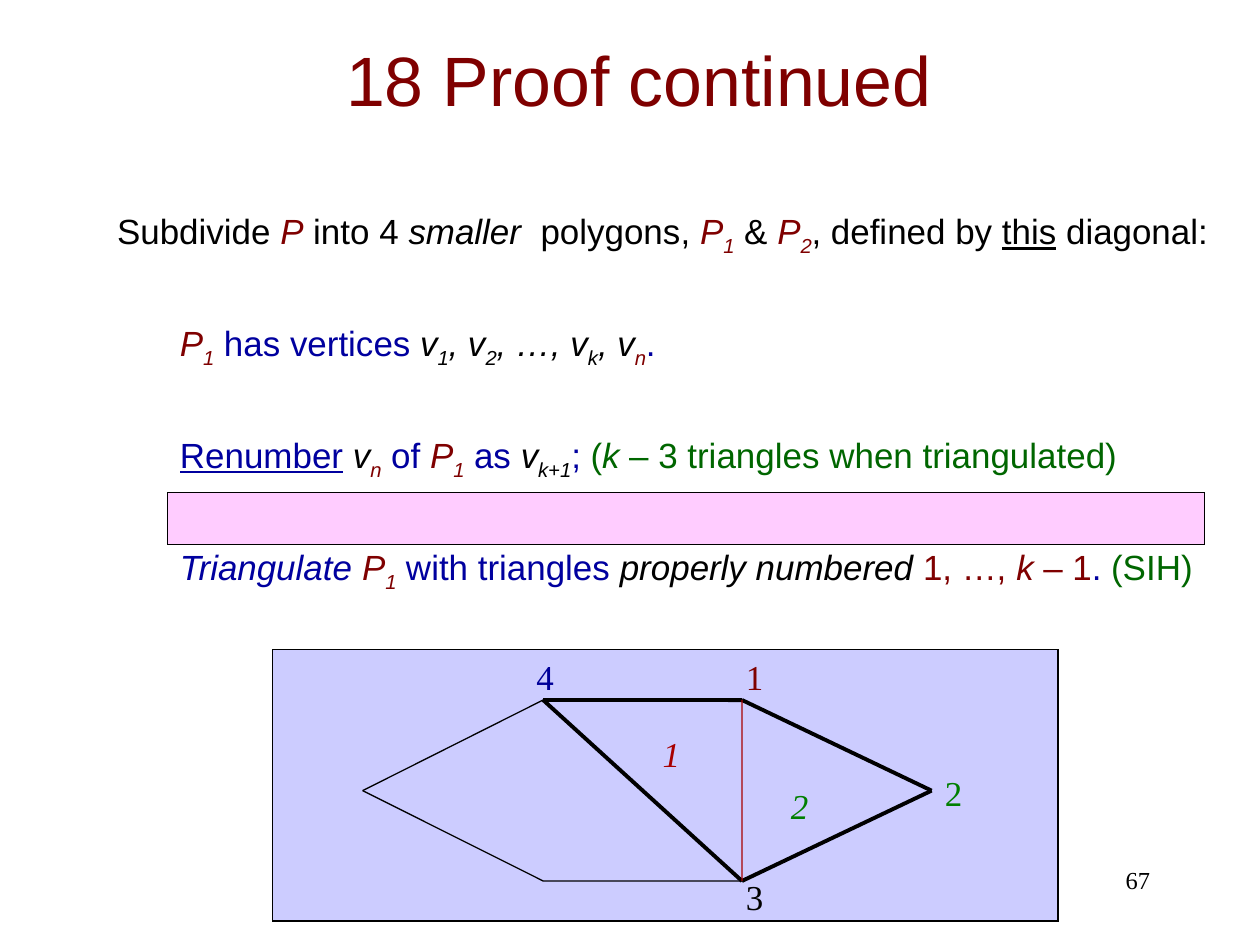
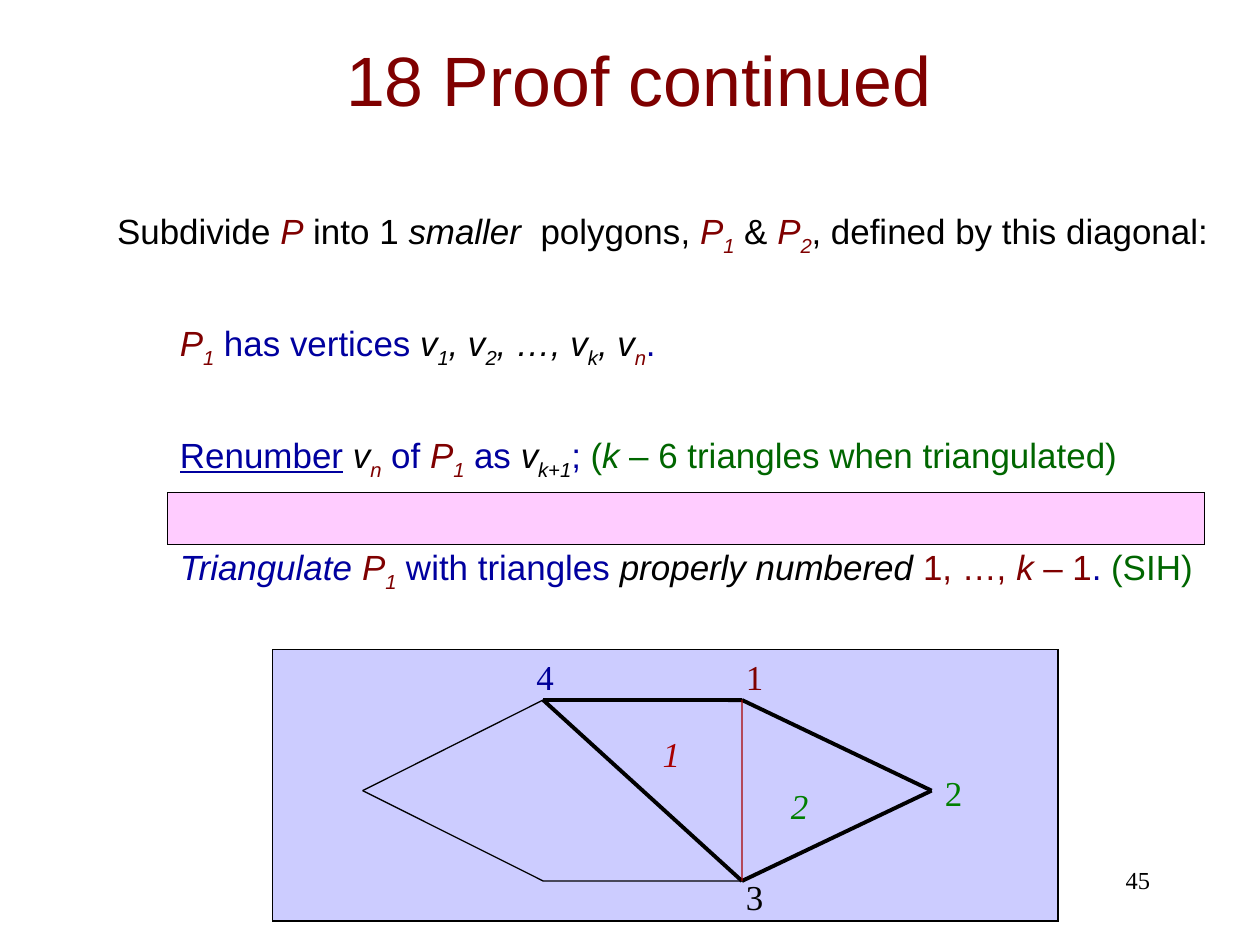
into 4: 4 -> 1 (389, 233)
this underline: present -> none (1029, 233)
3: 3 -> 6 (668, 457)
67: 67 -> 45 (1138, 882)
